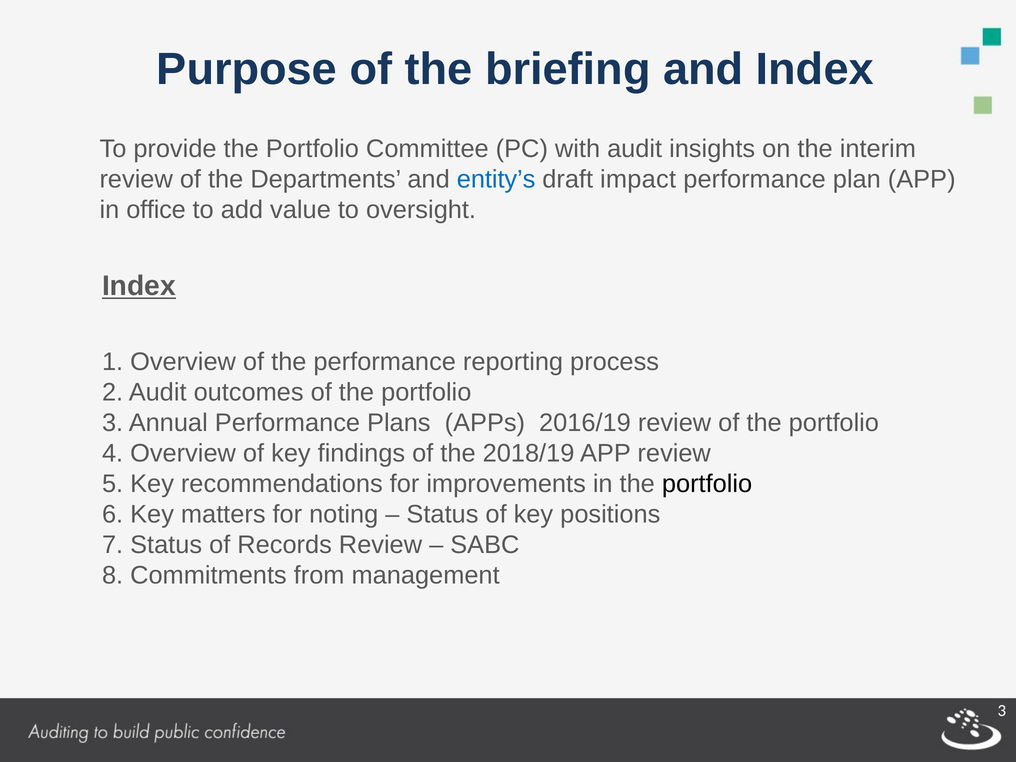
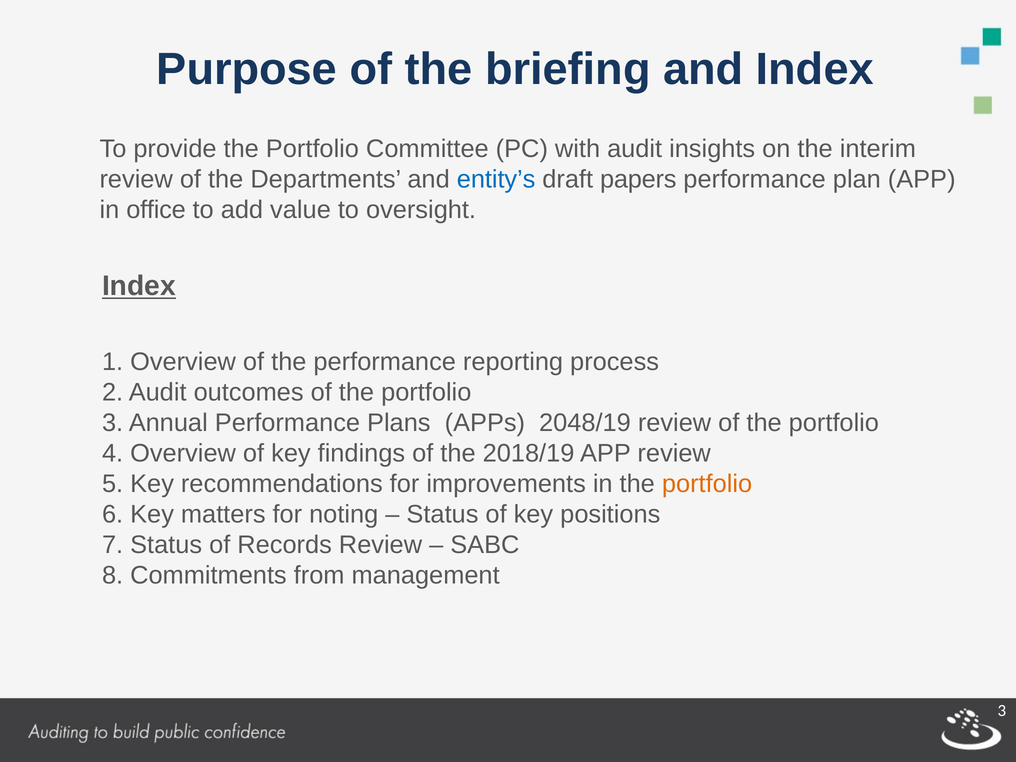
impact: impact -> papers (638, 179)
2016/19: 2016/19 -> 2048/19 (585, 423)
portfolio colour: black -> orange (707, 484)
